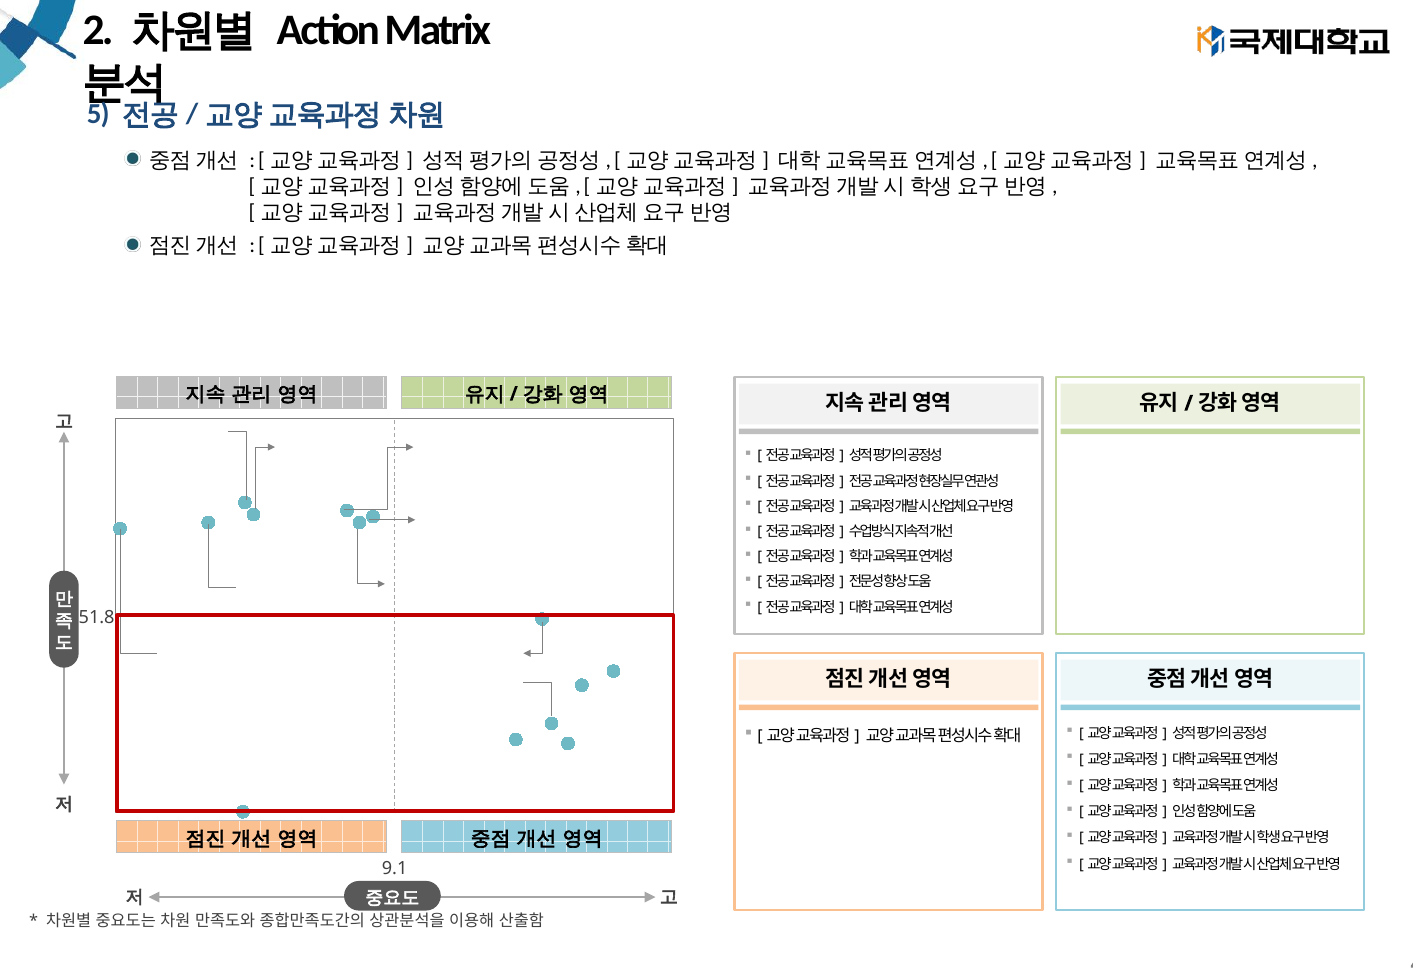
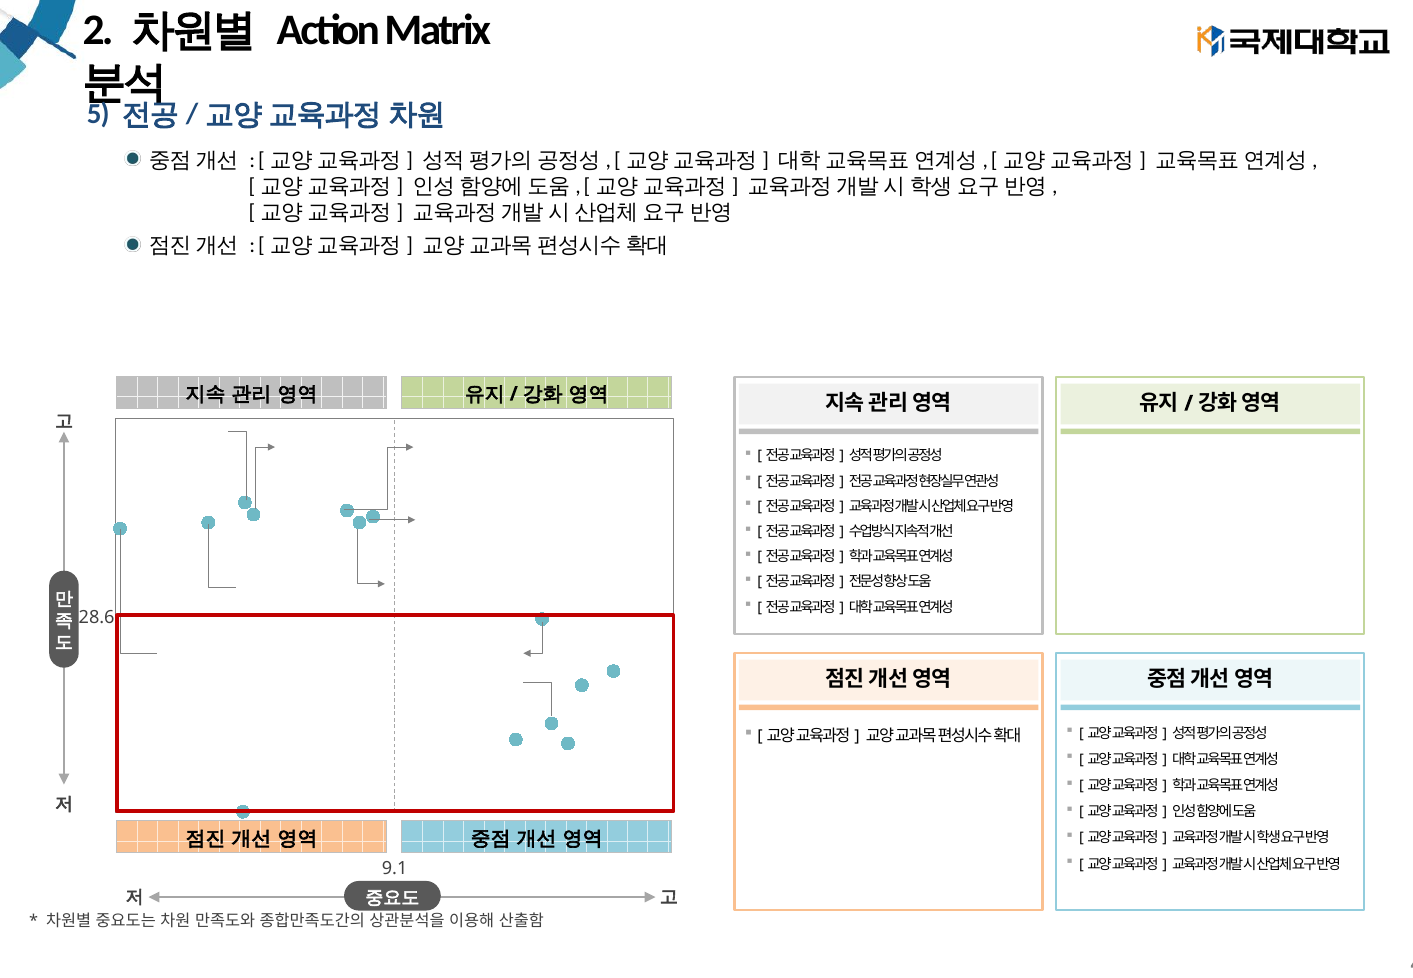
51.8: 51.8 -> 28.6 (97, 617)
